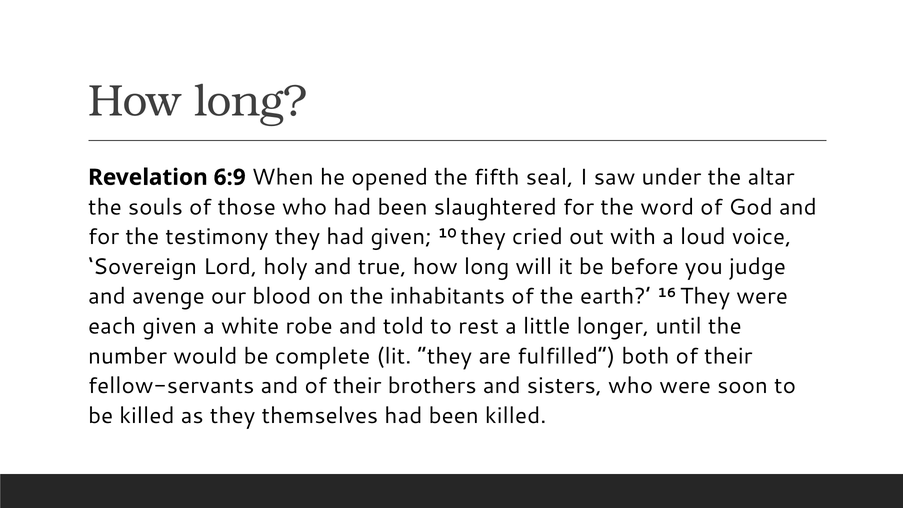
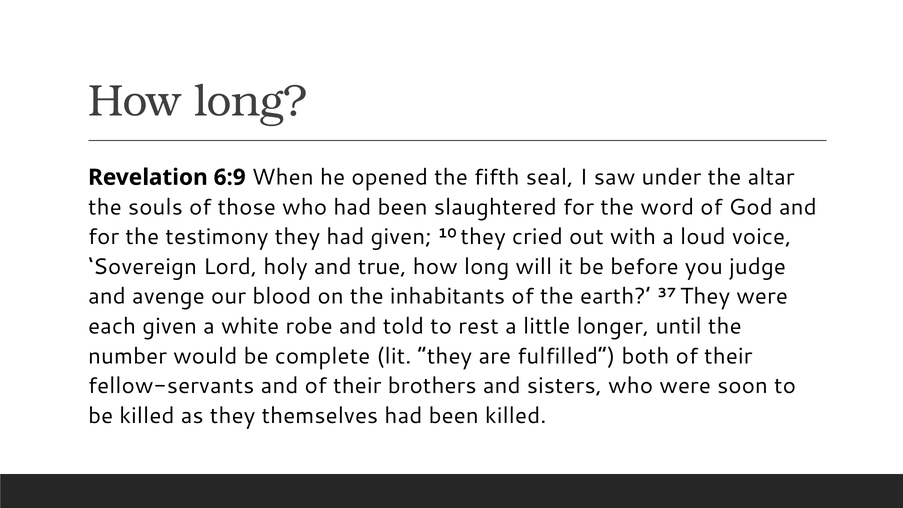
16: 16 -> 37 (667, 293)
